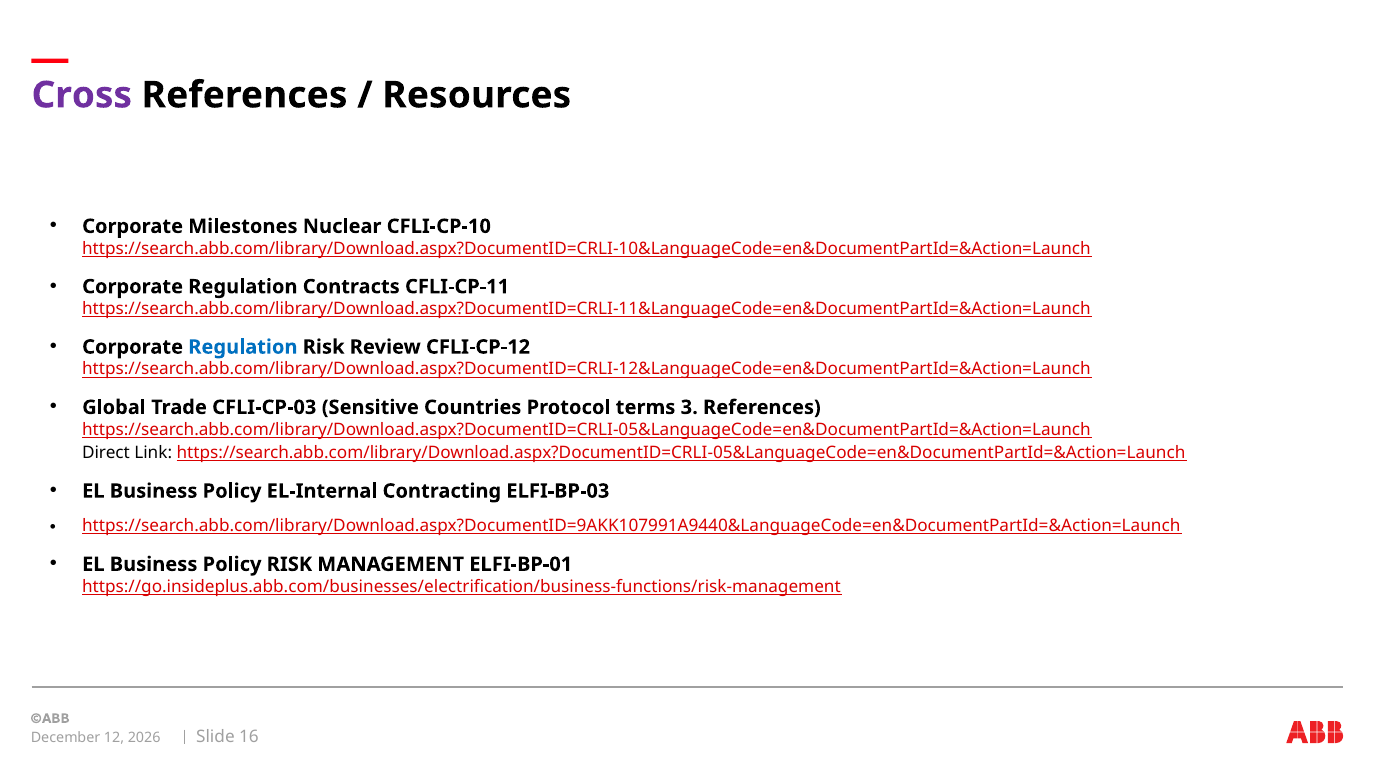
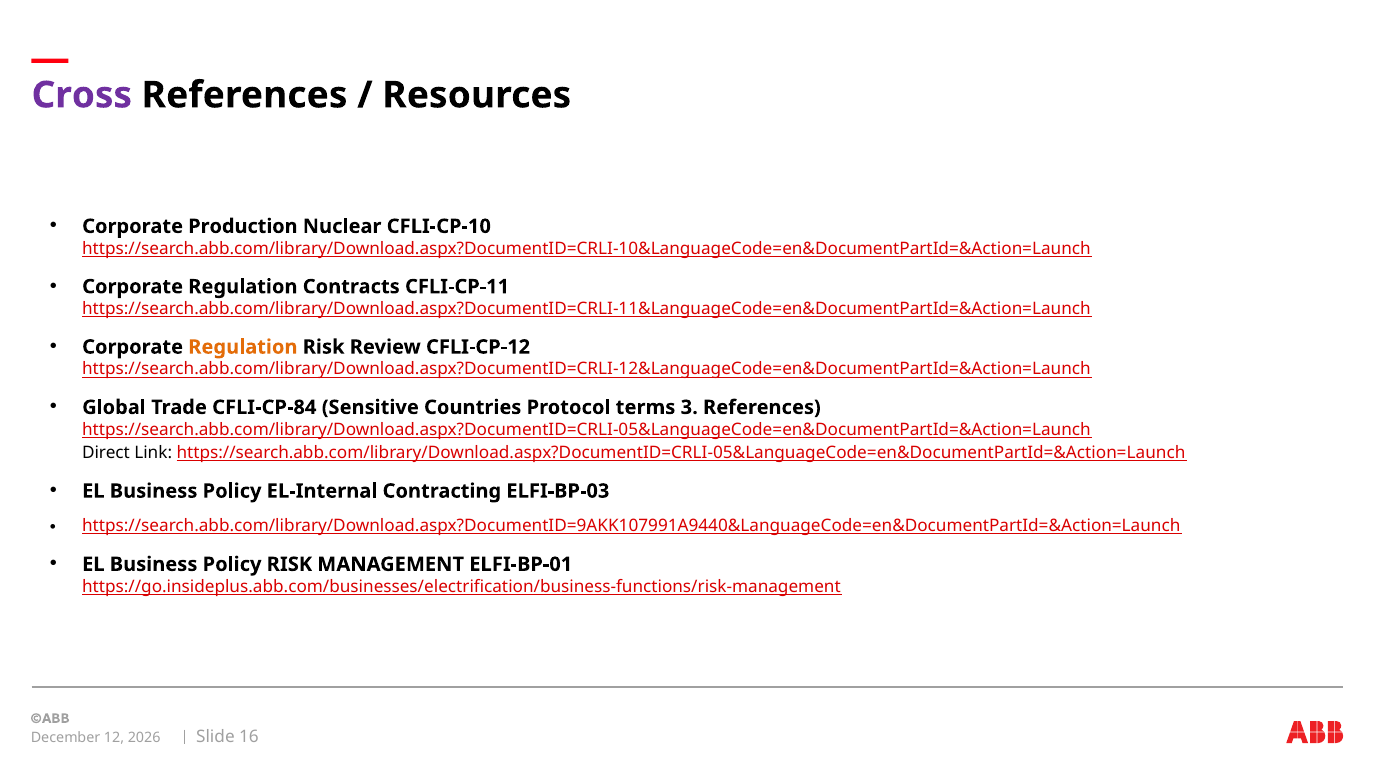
Milestones: Milestones -> Production (243, 226)
Regulation colour: blue -> orange (243, 347)
CFLI-CP-03: CFLI-CP-03 -> CFLI-CP-84 (264, 408)
